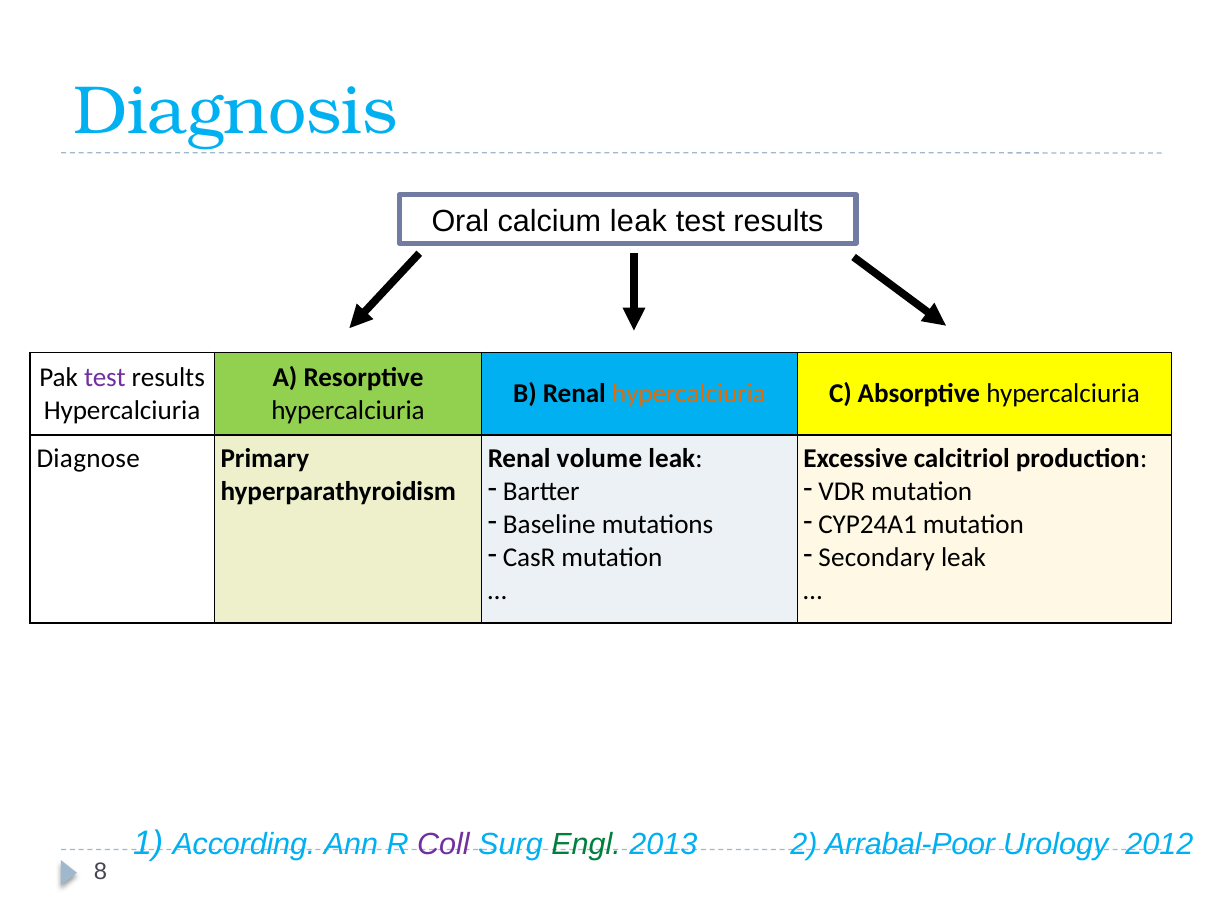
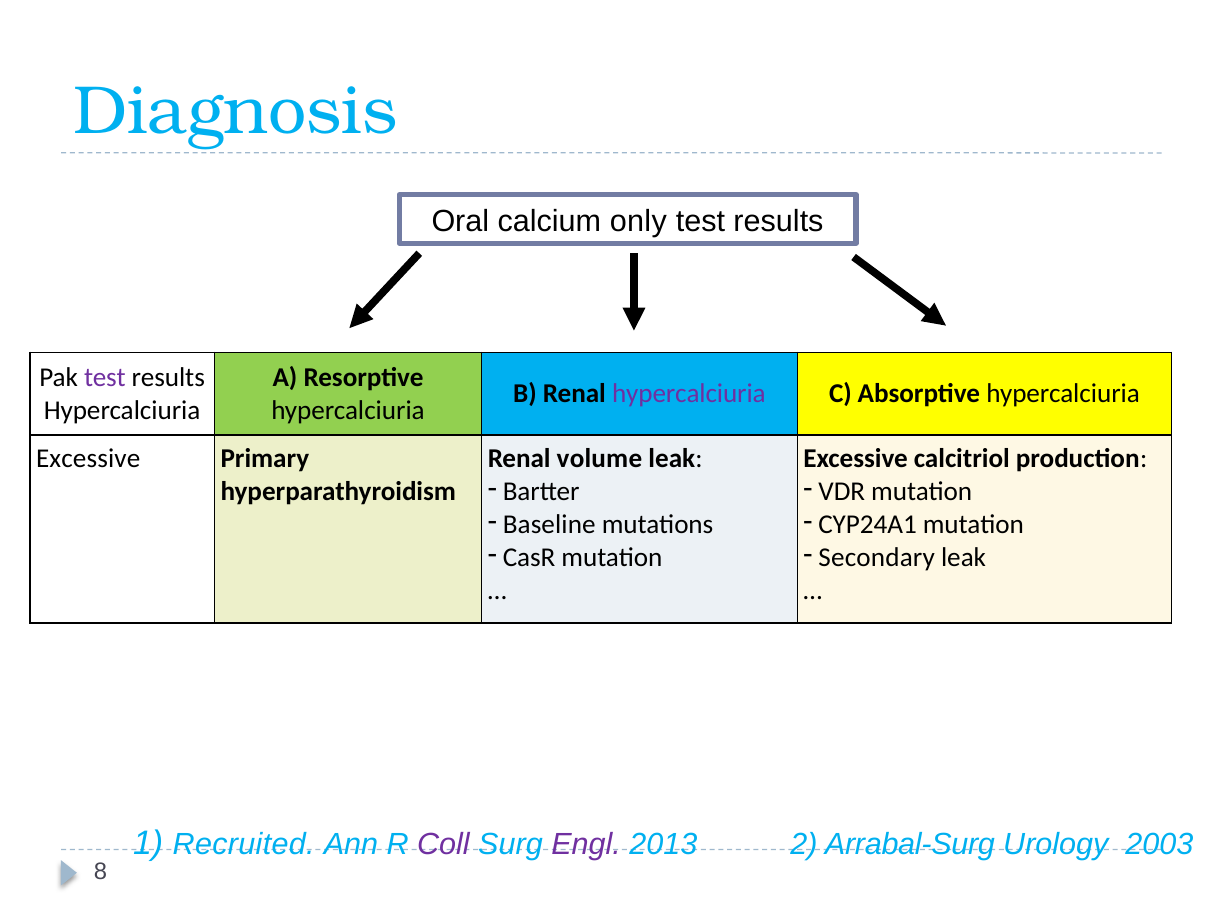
calcium leak: leak -> only (638, 221)
hypercalciuria colour: orange -> purple (689, 394)
Diagnose: Diagnose -> Excessive (88, 458)
According: According -> Recruited (244, 844)
Engl colour: green -> purple (586, 844)
Arrabal-Poor: Arrabal-Poor -> Arrabal-Surg (910, 844)
2012: 2012 -> 2003 (1159, 844)
